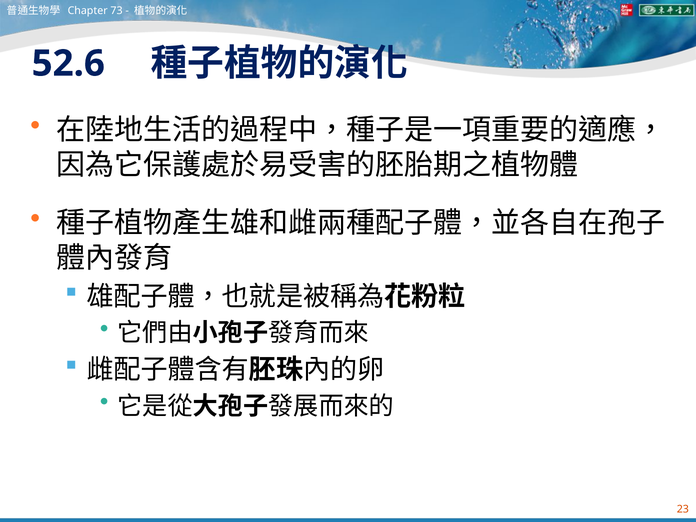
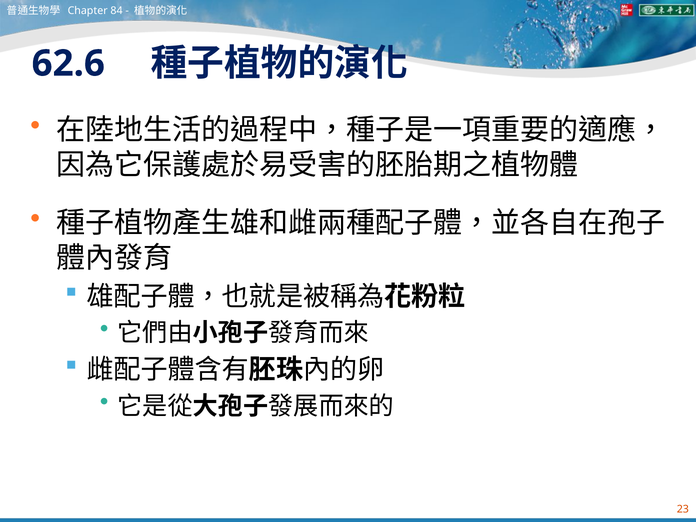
73: 73 -> 84 (117, 11)
52.6: 52.6 -> 62.6 (68, 64)
